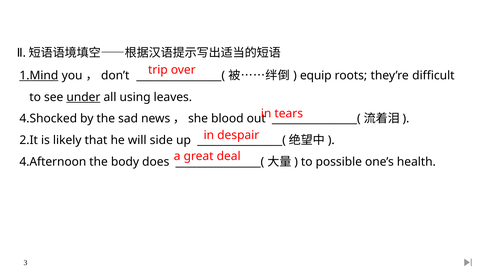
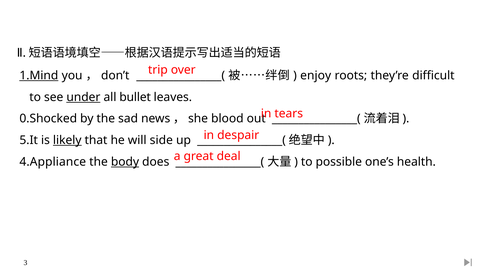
equip: equip -> enjoy (316, 75)
using: using -> bullet (135, 97)
4.Shocked: 4.Shocked -> 0.Shocked (48, 119)
2.It: 2.It -> 5.It (29, 140)
likely underline: none -> present (67, 140)
4.Afternoon: 4.Afternoon -> 4.Appliance (53, 162)
body underline: none -> present (125, 162)
